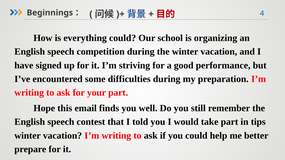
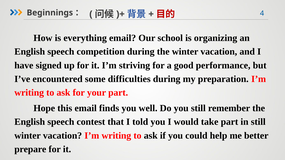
everything could: could -> email (123, 38)
in tips: tips -> still (258, 122)
